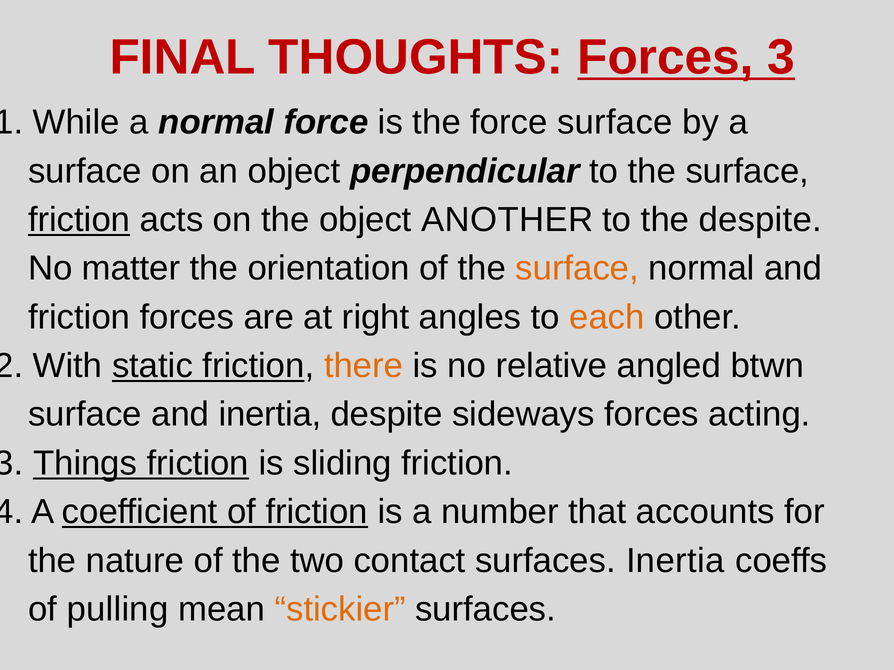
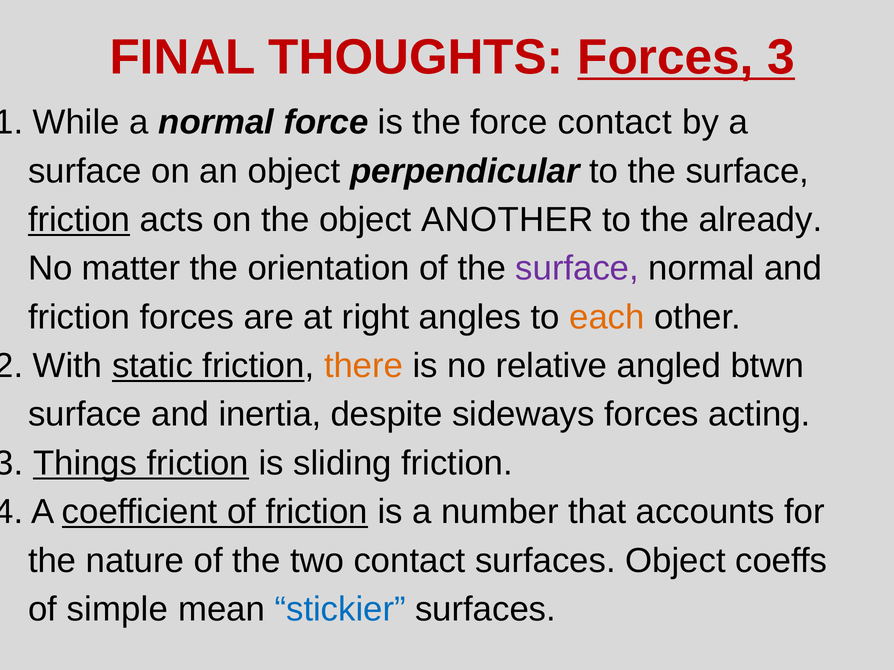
force surface: surface -> contact (615, 123)
the despite: despite -> already (760, 220)
surface colour: orange -> purple (577, 269)
surfaces Inertia: Inertia -> Object (676, 561)
pulling: pulling -> simple (117, 610)
stickier colour: orange -> blue (340, 610)
